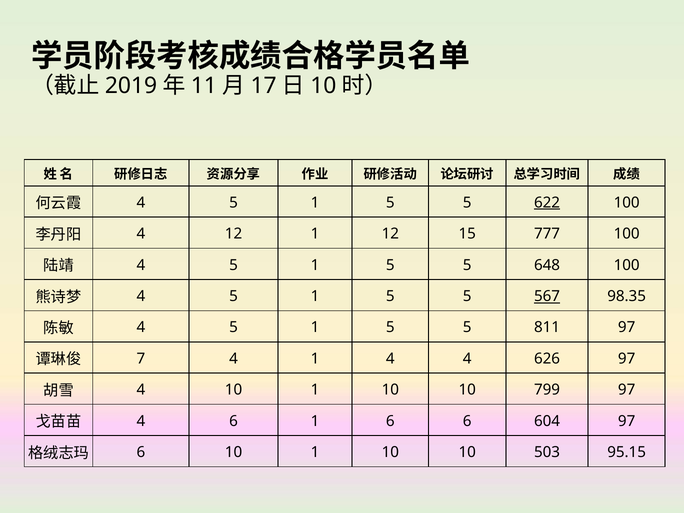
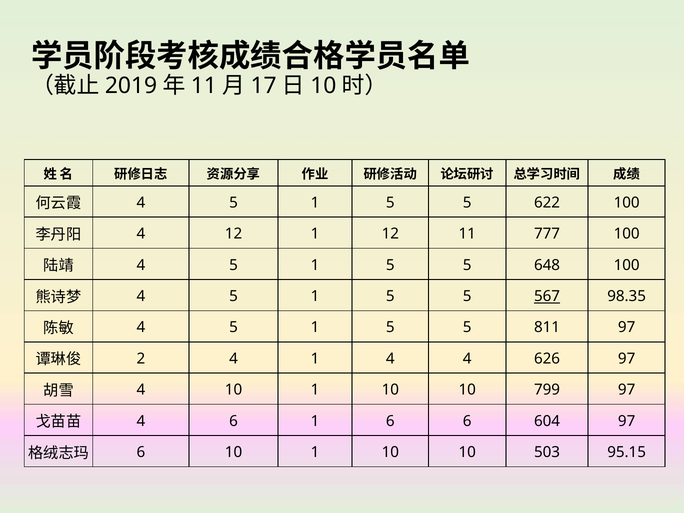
622 underline: present -> none (547, 203)
12 15: 15 -> 11 (467, 234)
7: 7 -> 2 (141, 359)
